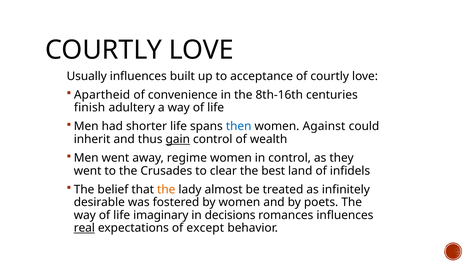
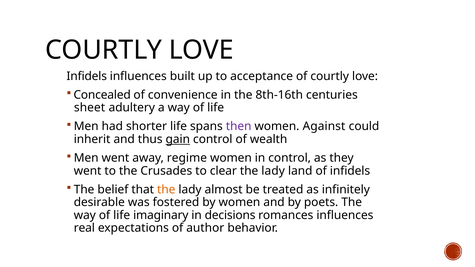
Usually: Usually -> Infidels (87, 76)
Apartheid: Apartheid -> Concealed (102, 95)
finish: finish -> sheet (90, 108)
then colour: blue -> purple (239, 126)
clear the best: best -> lady (273, 171)
real underline: present -> none (84, 228)
except: except -> author (205, 228)
